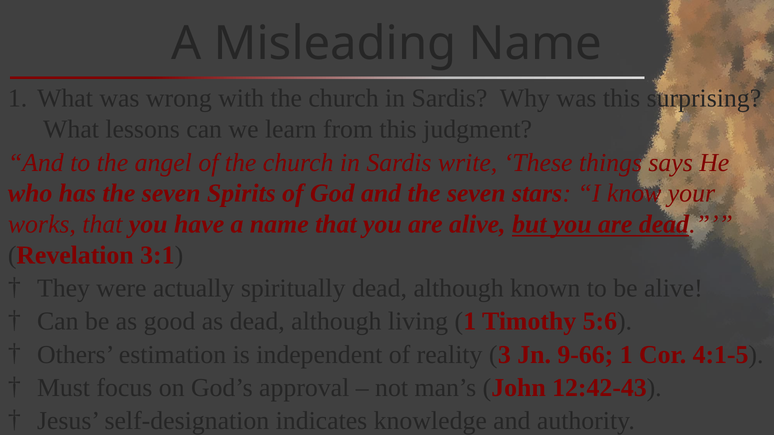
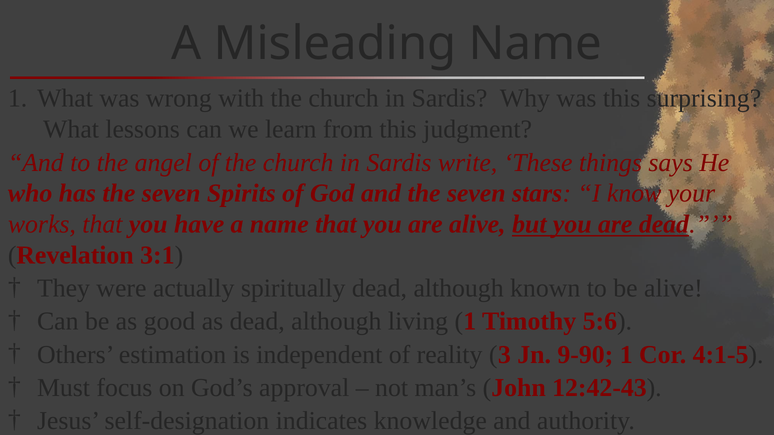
9-66: 9-66 -> 9-90 (585, 355)
